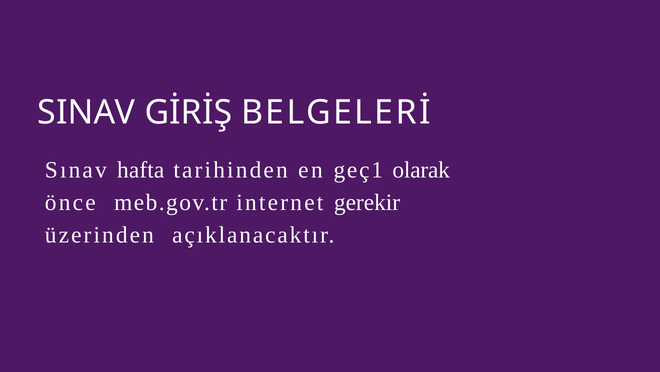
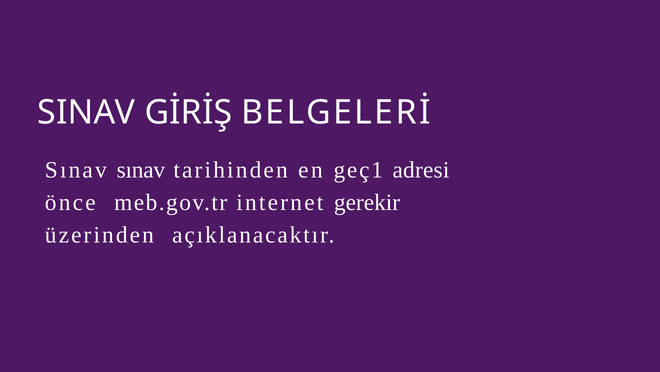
Sınav hafta: hafta -> sınav (141, 169)
olarak: olarak -> adresi (421, 169)
